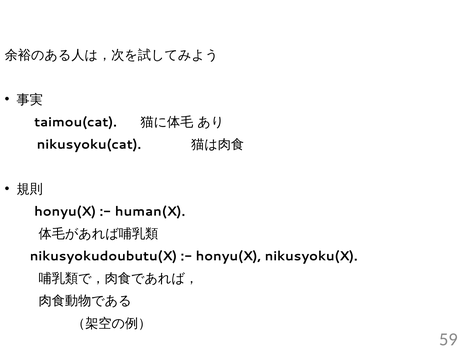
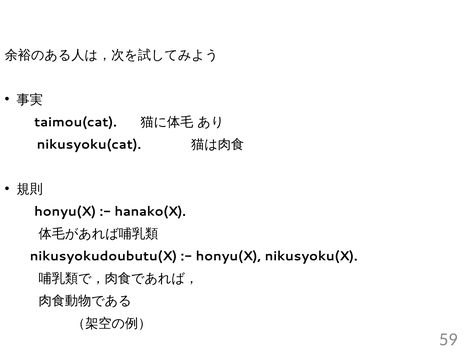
human(X: human(X -> hanako(X (150, 211)
